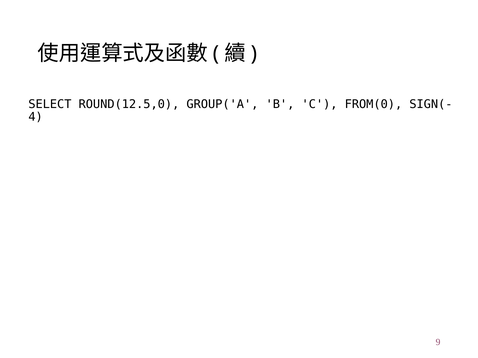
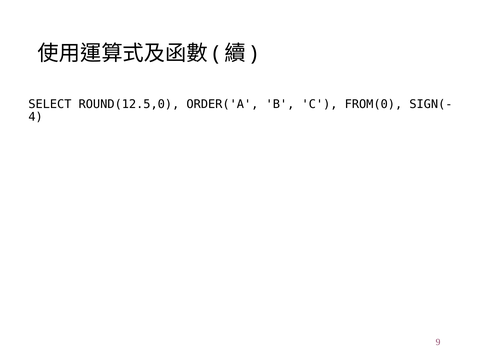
GROUP('A: GROUP('A -> ORDER('A (222, 104)
